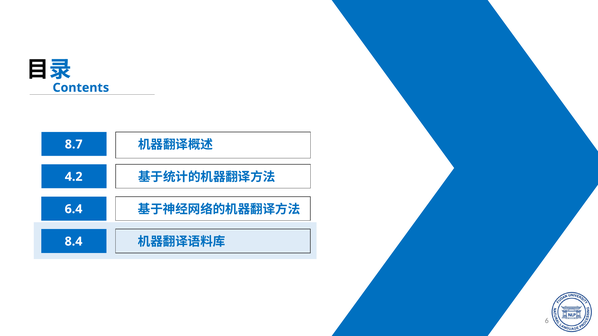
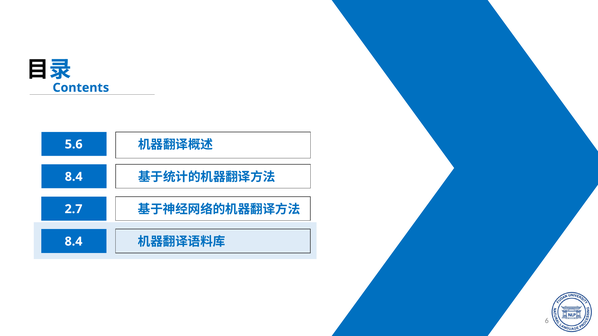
8.7: 8.7 -> 5.6 (74, 144)
4.2: 4.2 -> 8.4 (74, 177)
6.4: 6.4 -> 2.7 (74, 209)
